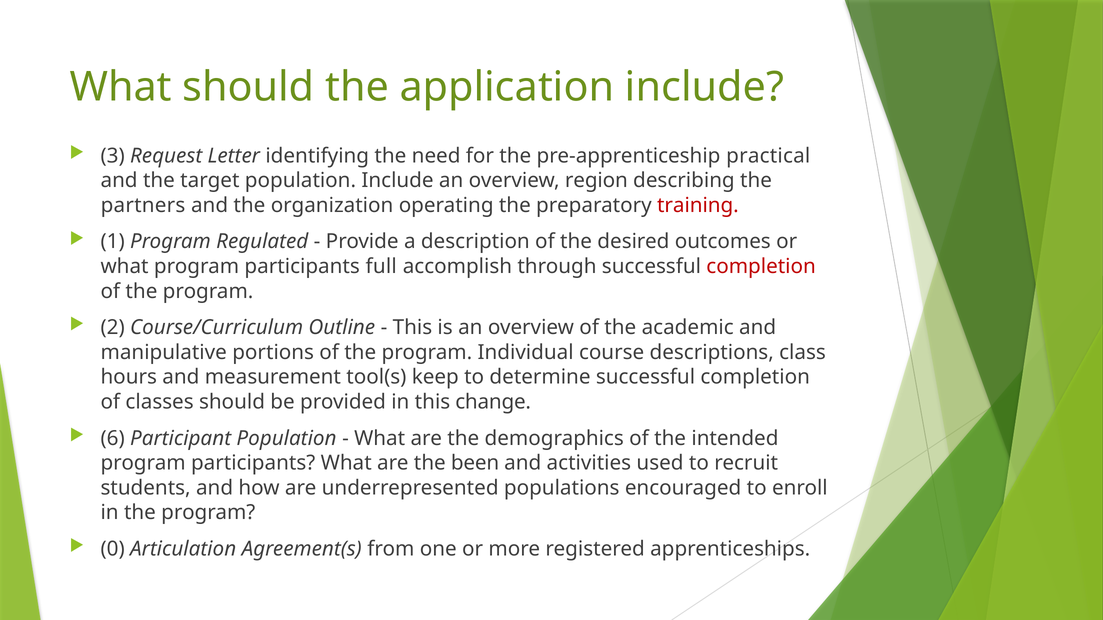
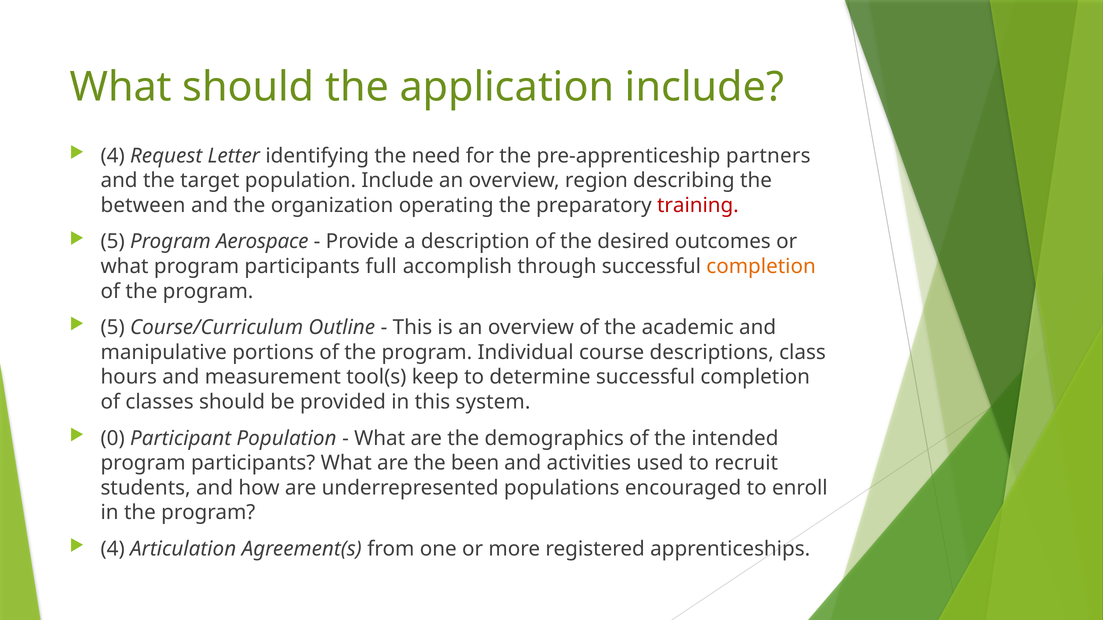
3: 3 -> 4 (113, 156)
practical: practical -> partners (768, 156)
partners: partners -> between (143, 205)
1: 1 -> 5 (113, 242)
Regulated: Regulated -> Aerospace (262, 242)
completion colour: red -> orange (761, 267)
2: 2 -> 5 (113, 328)
change: change -> system (493, 402)
6: 6 -> 0 (113, 439)
0: 0 -> 4 (113, 549)
